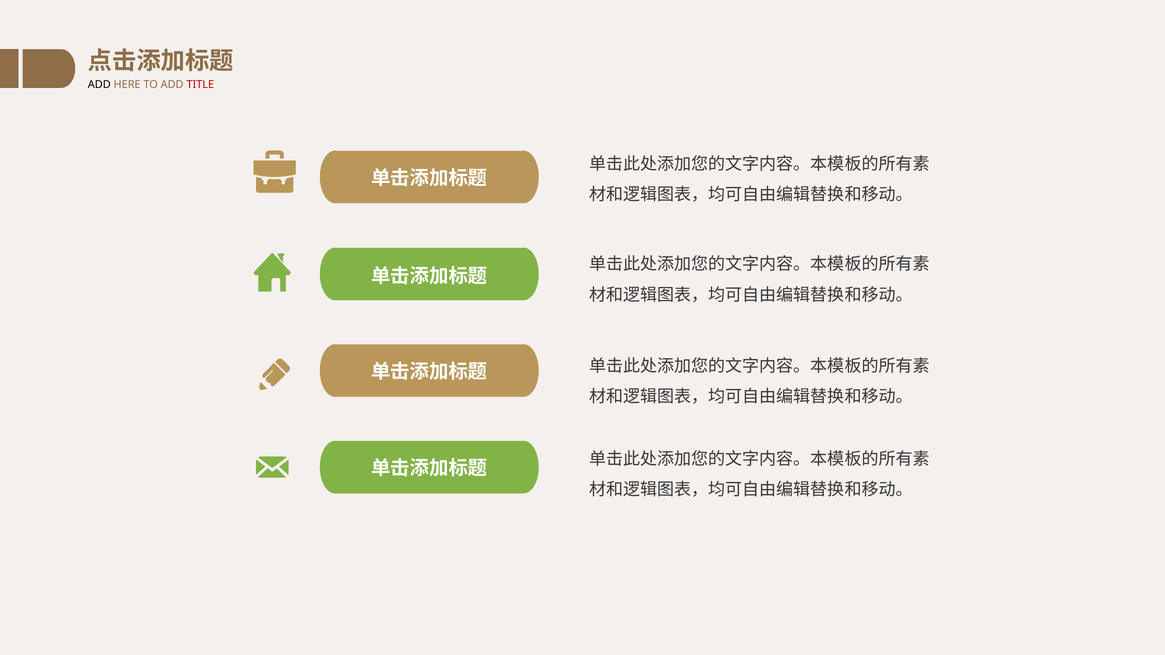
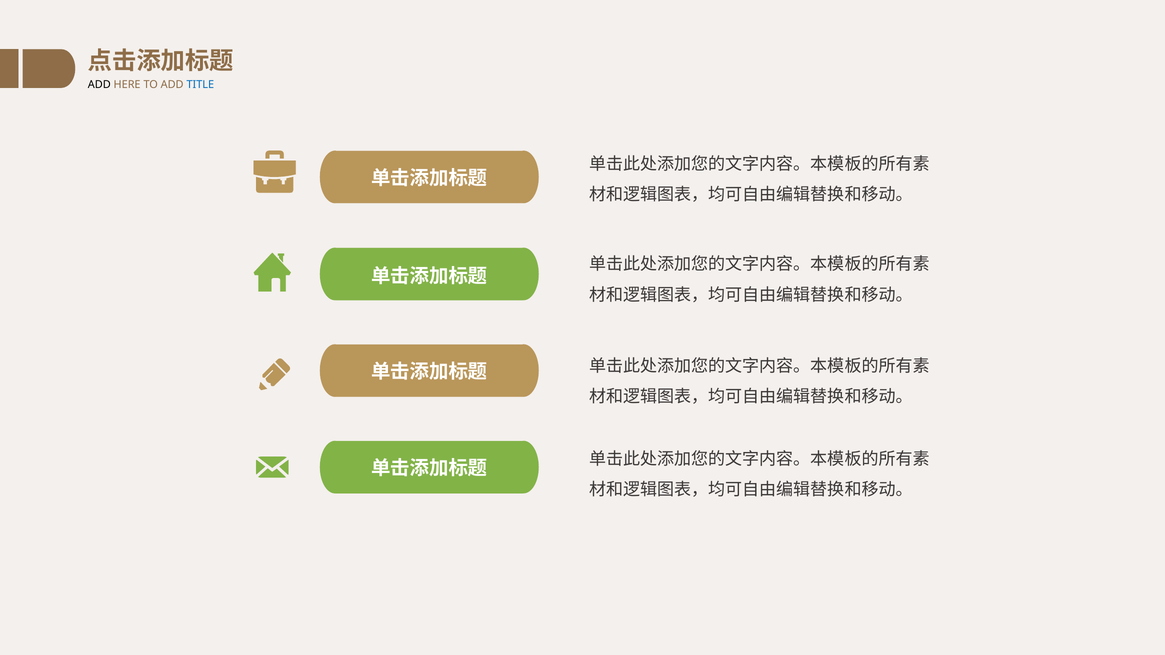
TITLE colour: red -> blue (200, 85)
